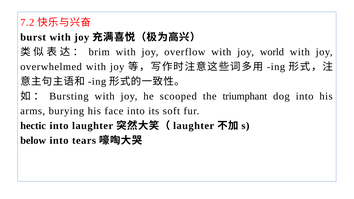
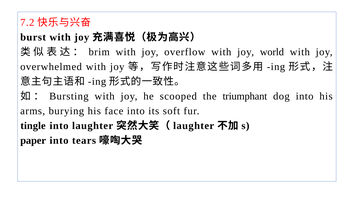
hectic: hectic -> tingle (33, 126)
below: below -> paper (33, 140)
